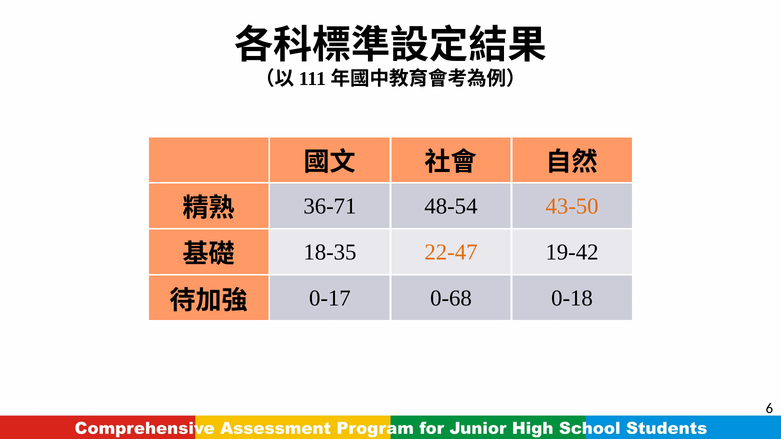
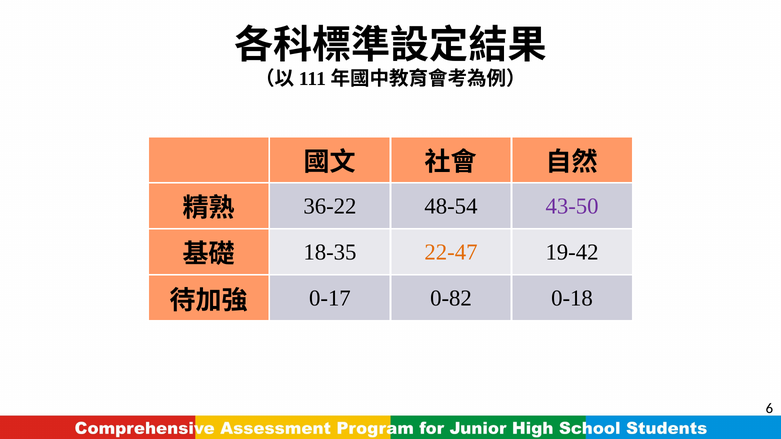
36-71: 36-71 -> 36-22 (330, 206)
43-50 colour: orange -> purple (572, 206)
0-68: 0-68 -> 0-82 (451, 298)
